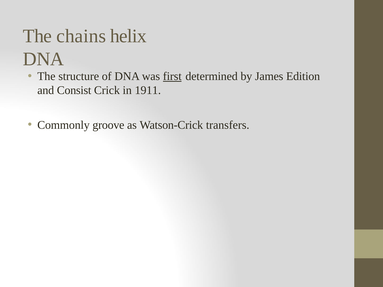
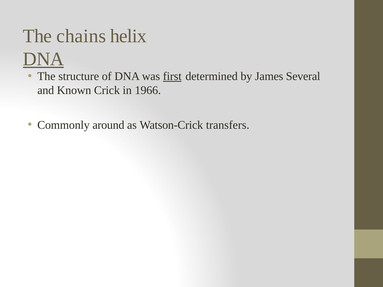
DNA underline: none -> present (43, 59)
Edition: Edition -> Several (303, 76)
Consist: Consist -> Known (74, 90)
1911: 1911 -> 1966 (148, 90)
groove: groove -> around (108, 125)
